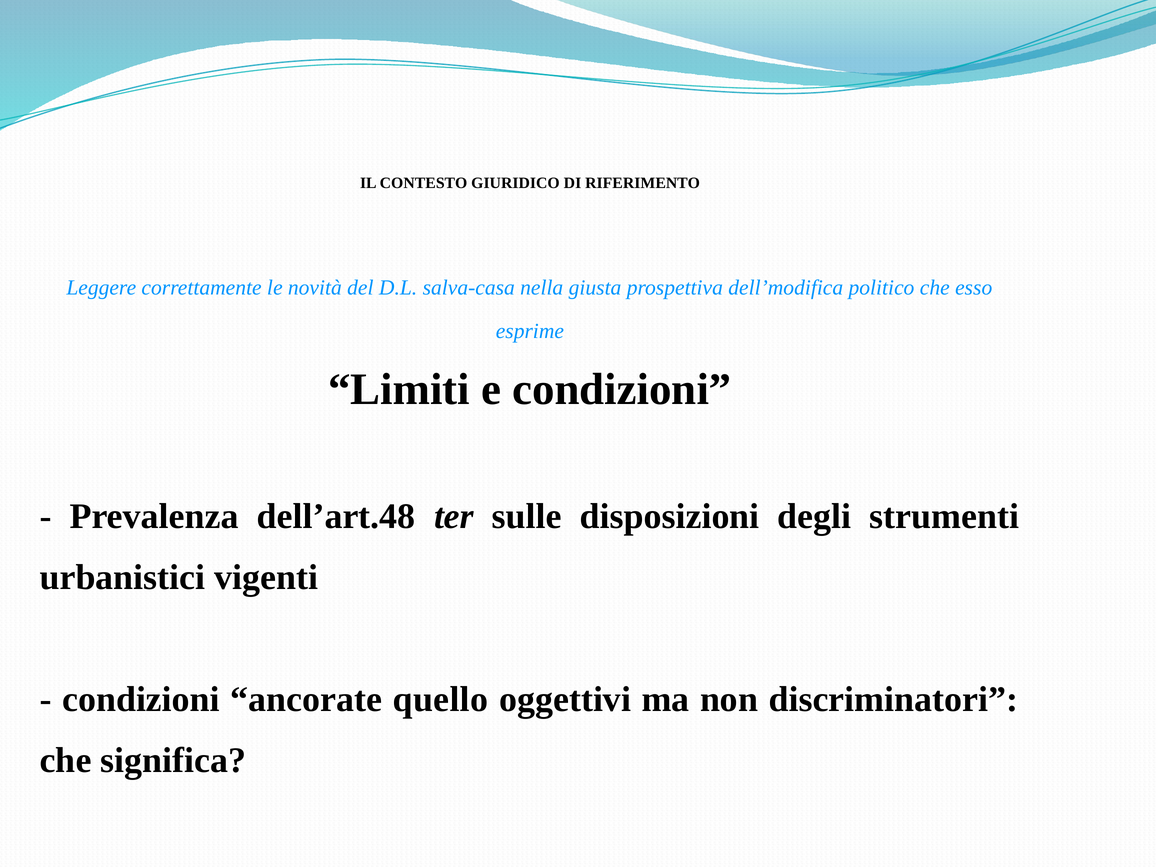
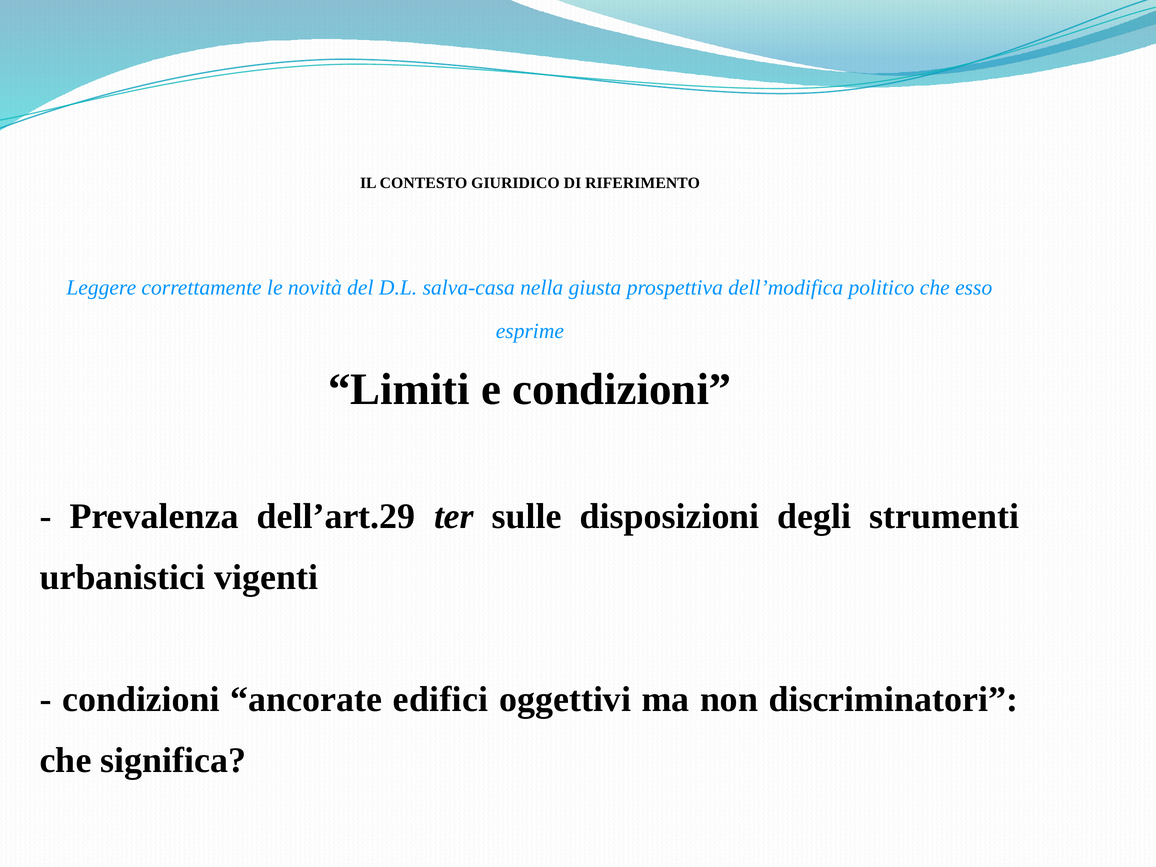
dell’art.48: dell’art.48 -> dell’art.29 (336, 516)
quello: quello -> edifici (440, 699)
